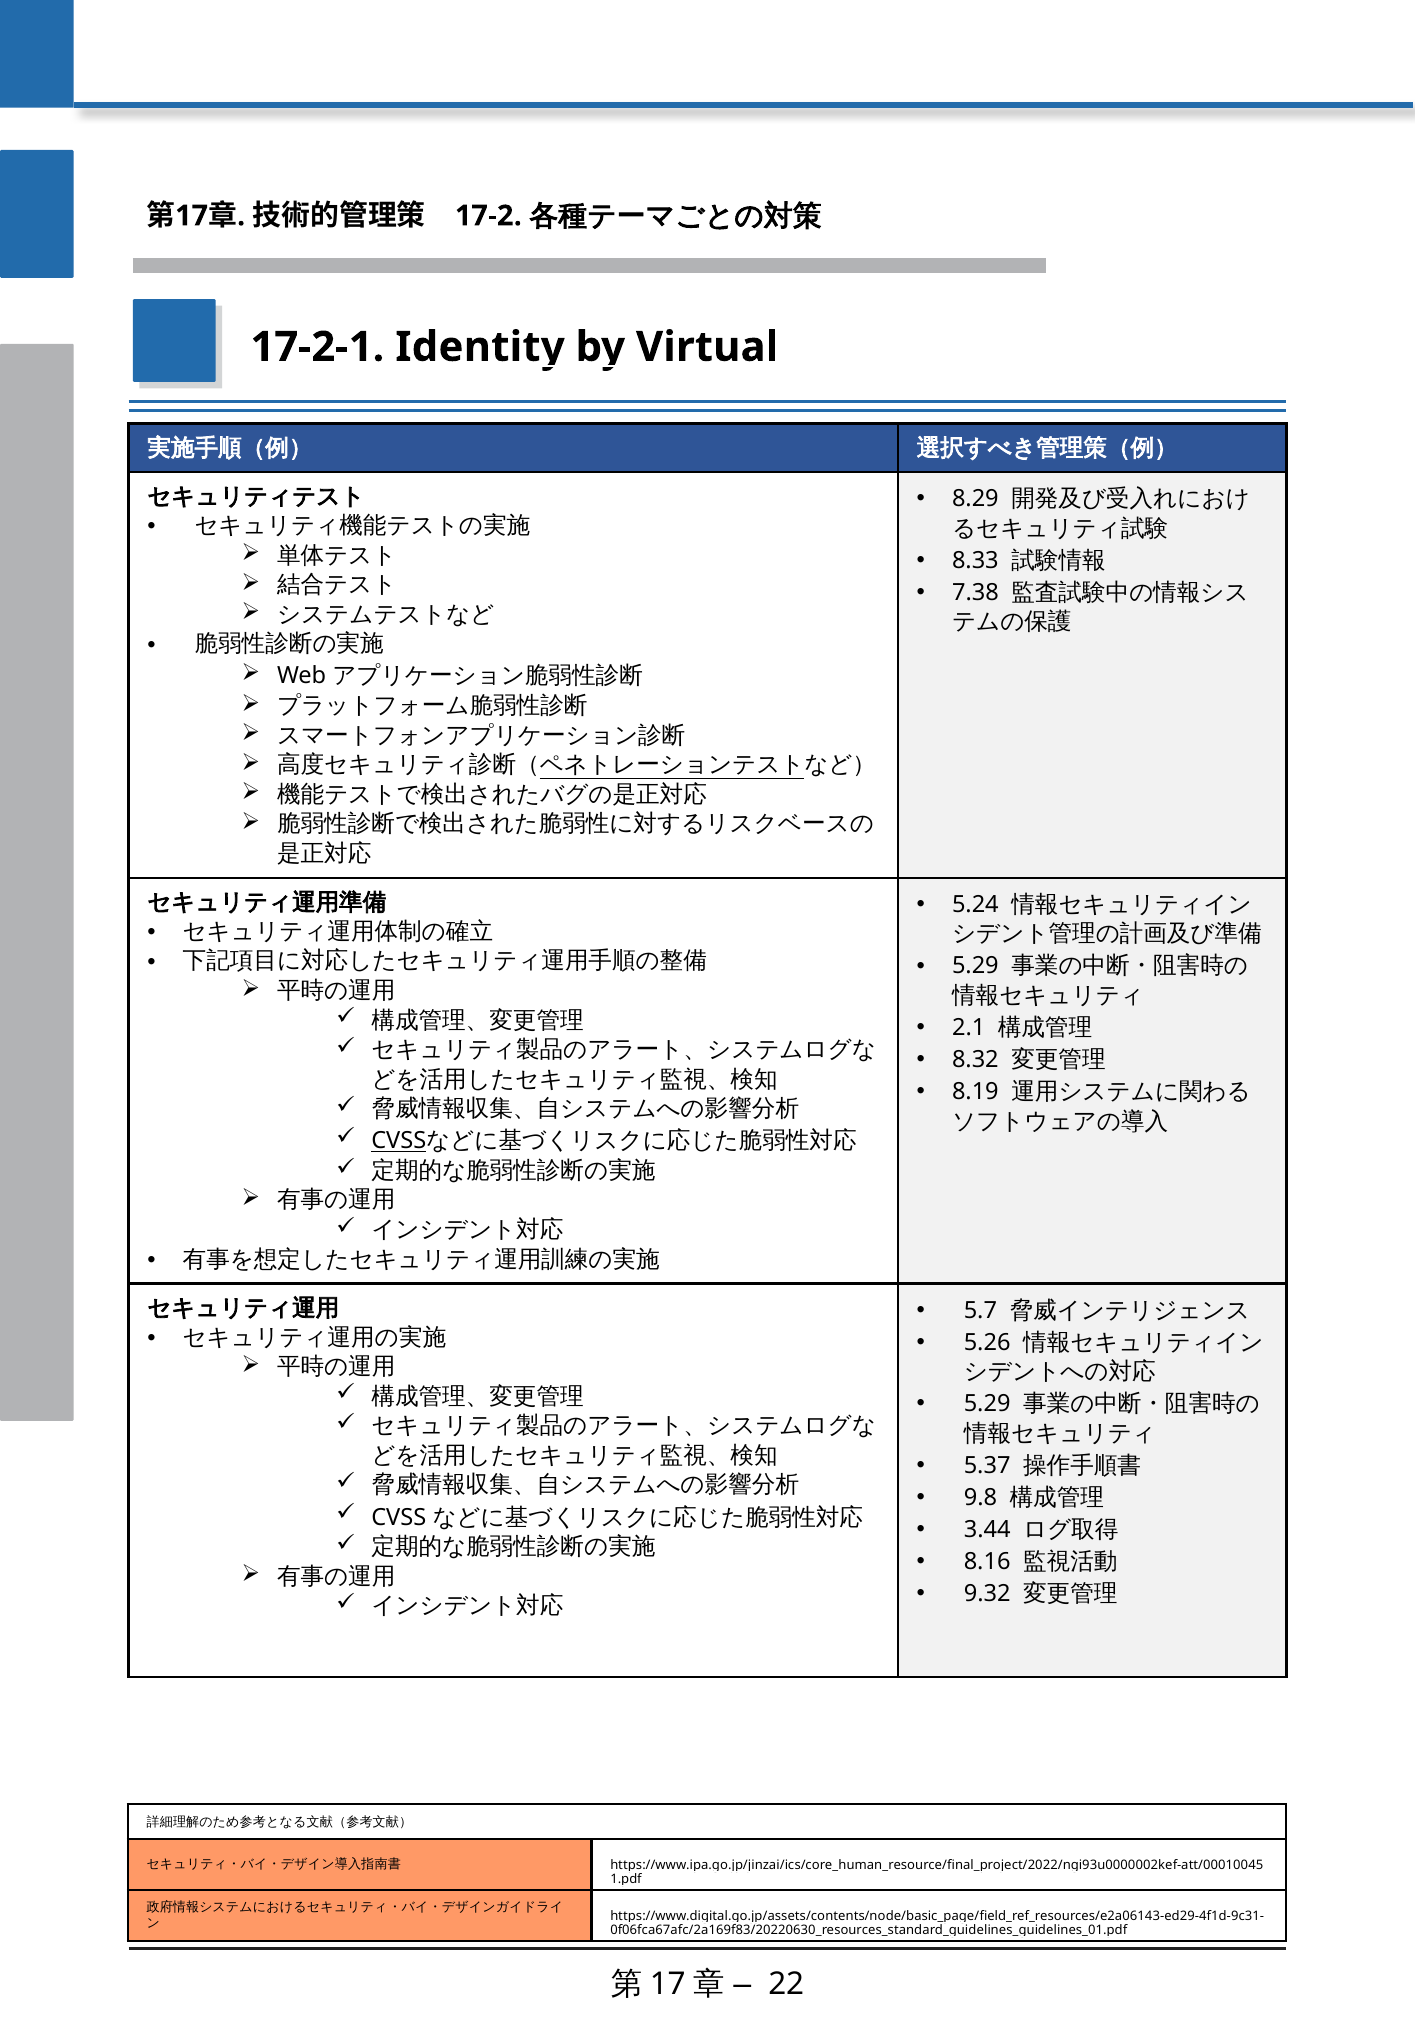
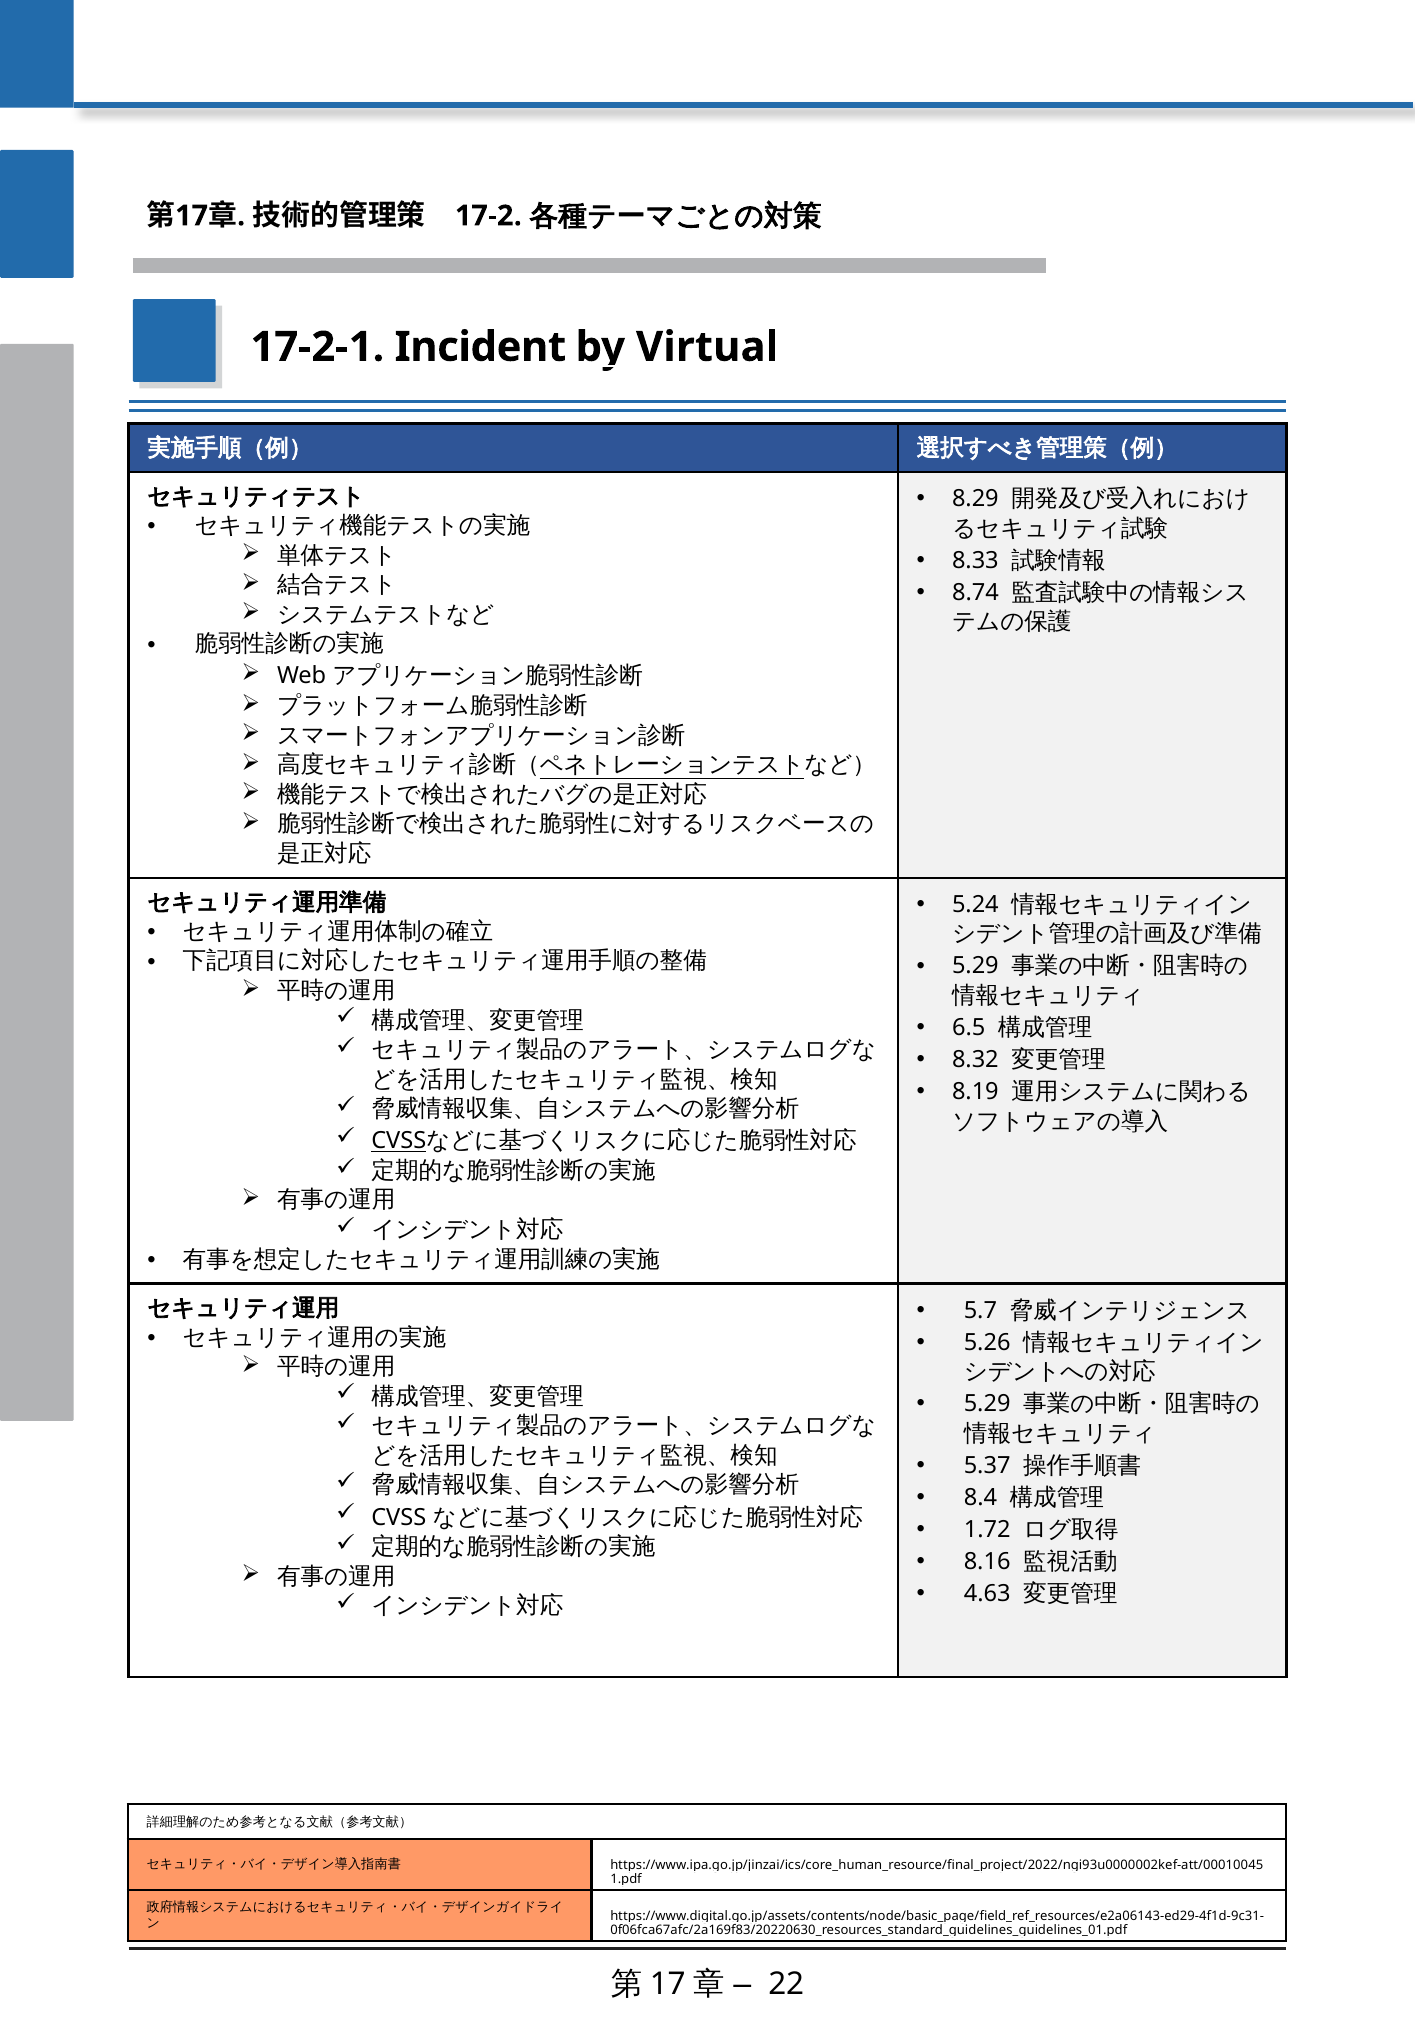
Identity: Identity -> Incident (480, 347)
7.38: 7.38 -> 8.74 (975, 592)
2.1: 2.1 -> 6.5 (969, 1028)
9.8: 9.8 -> 8.4 (981, 1498)
3.44: 3.44 -> 1.72 (987, 1530)
9.32: 9.32 -> 4.63 (987, 1594)
